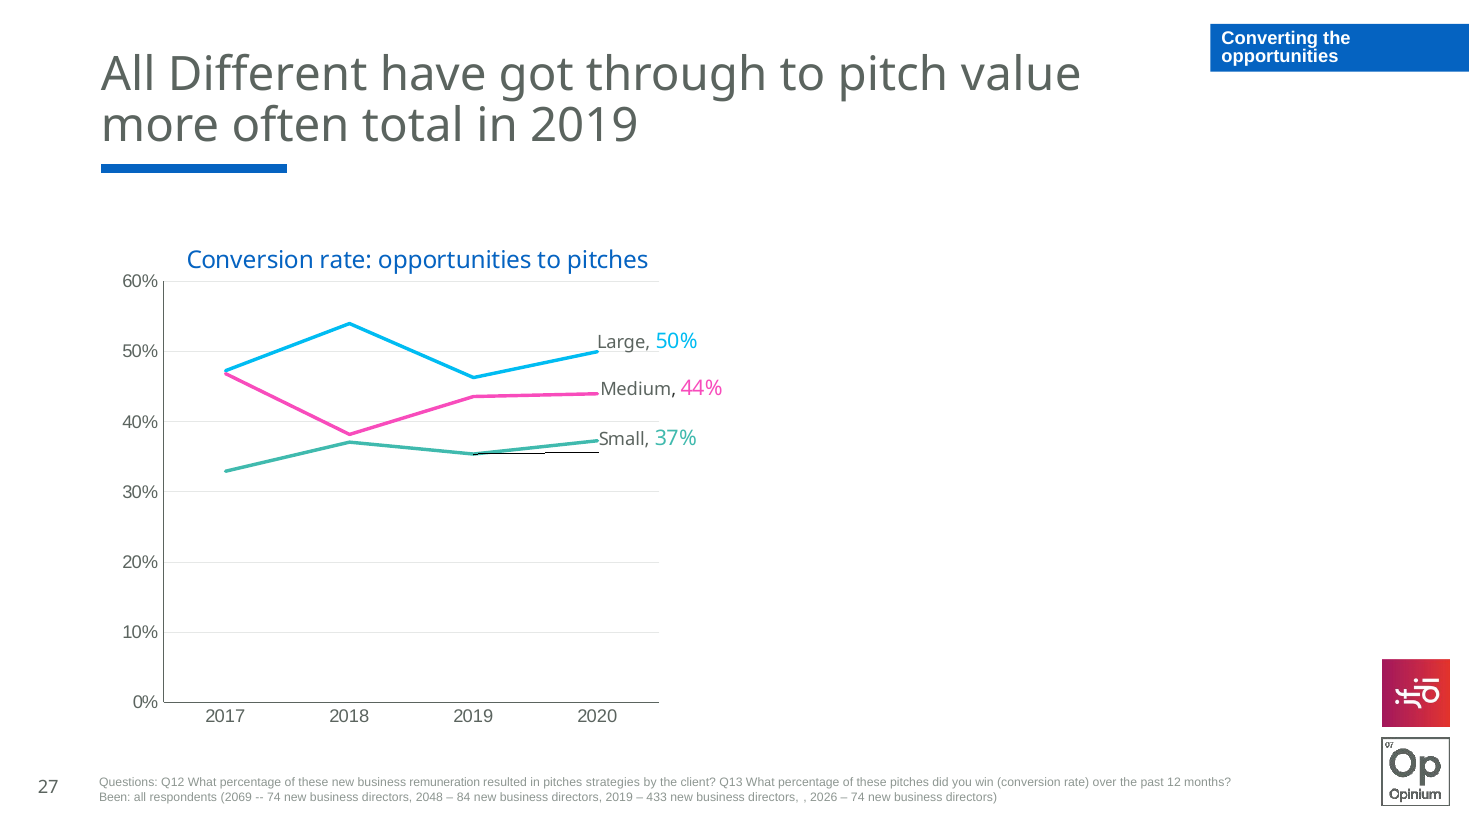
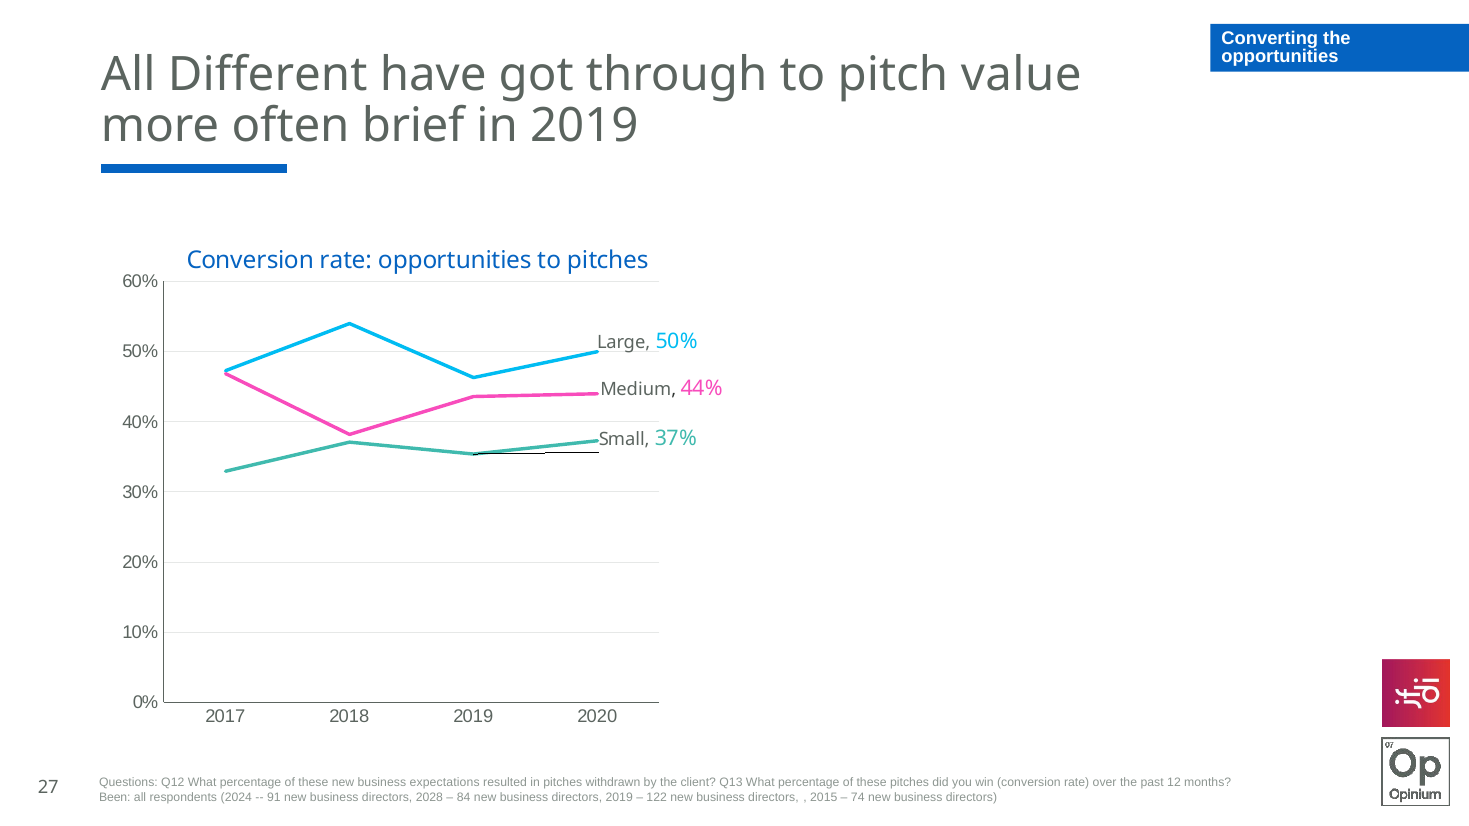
total: total -> brief (413, 126)
remuneration: remuneration -> expectations (445, 783)
strategies: strategies -> withdrawn (613, 783)
2069: 2069 -> 2024 (236, 798)
74: 74 -> 91 (274, 798)
2048: 2048 -> 2028 (429, 798)
433: 433 -> 122 (657, 798)
2026: 2026 -> 2015 (824, 798)
